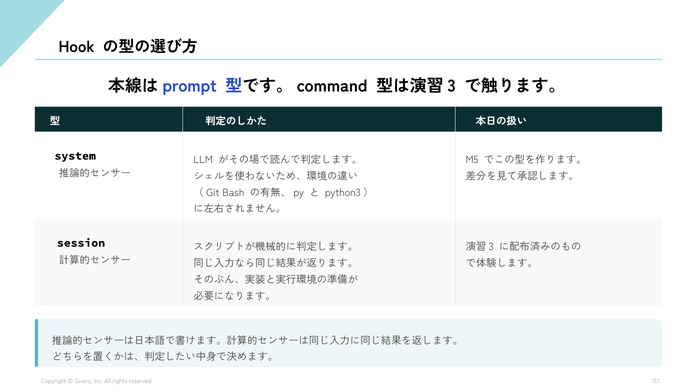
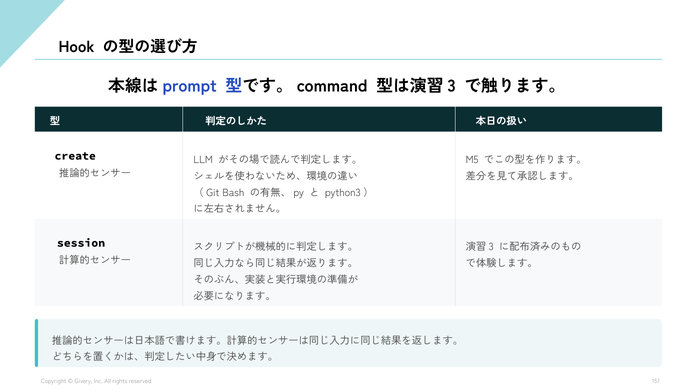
system: system -> create (75, 156)
